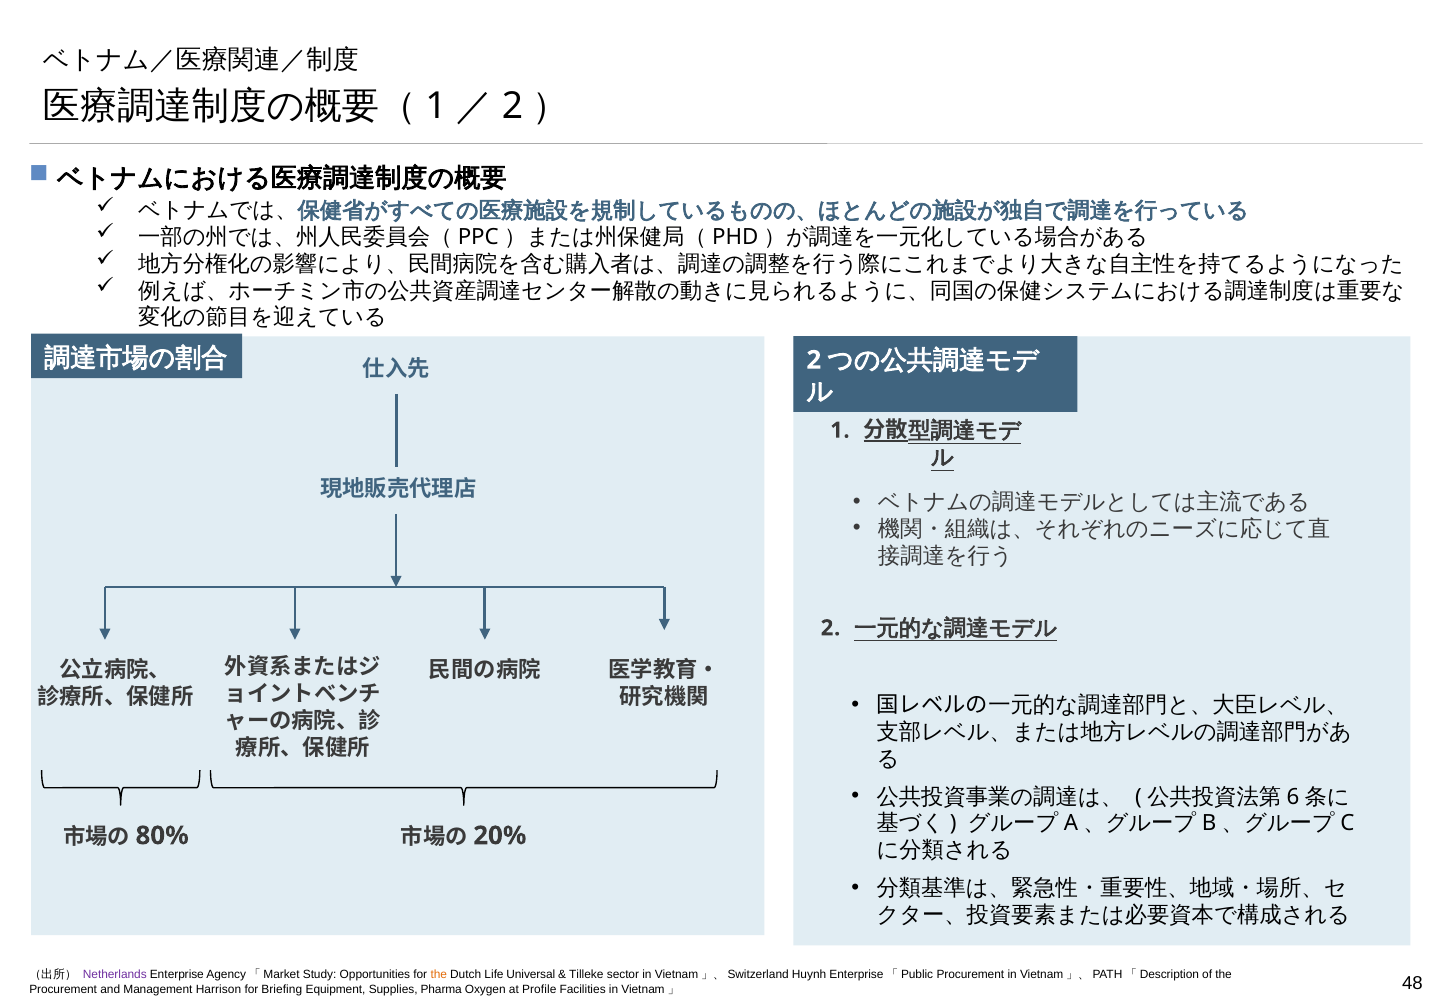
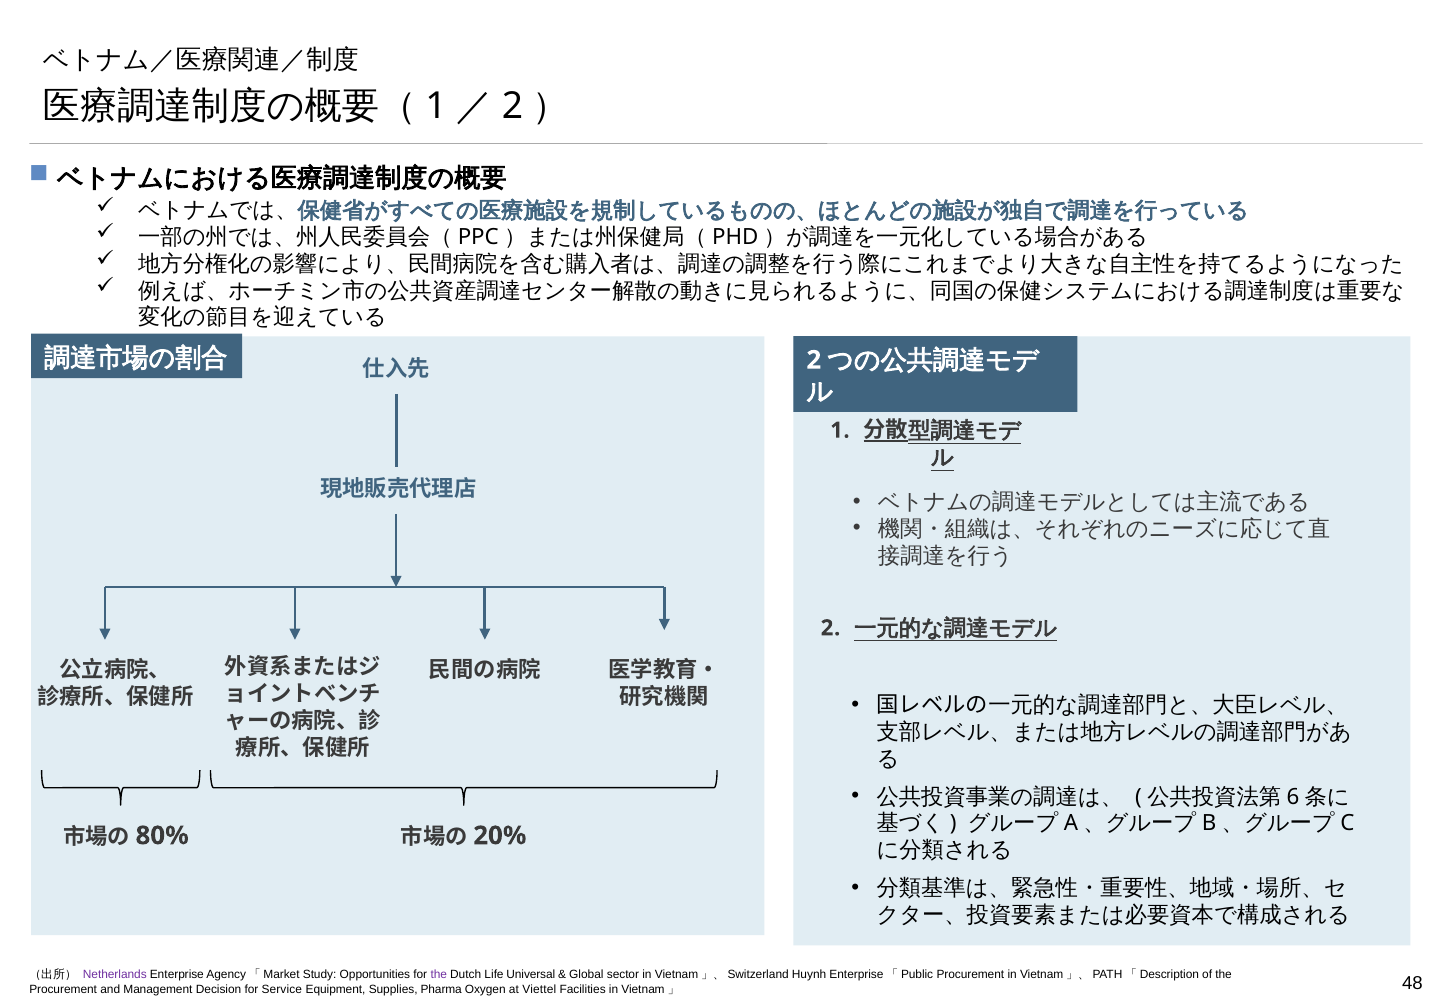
the colour: orange -> purple (439, 975)
Tilleke: Tilleke -> Global (586, 975)
Harrison: Harrison -> Decision (219, 989)
Briefing: Briefing -> Service (282, 989)
Profile: Profile -> Viettel (539, 989)
